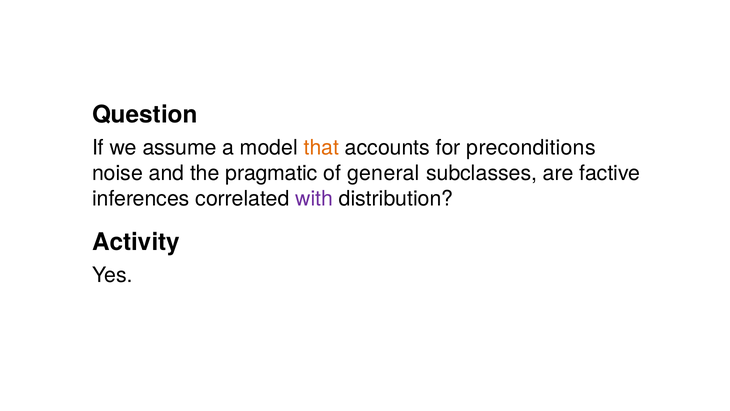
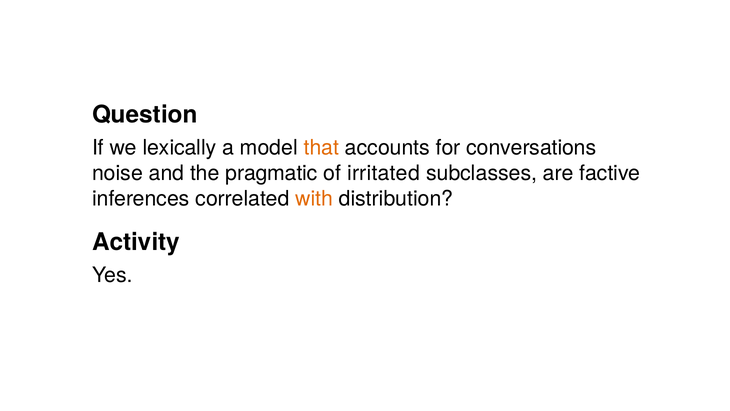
assume: assume -> lexically (180, 148)
preconditions: preconditions -> conversations (531, 148)
general: general -> irritated (384, 173)
with colour: purple -> orange (314, 199)
